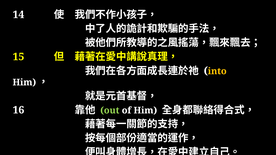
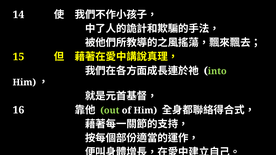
into colour: yellow -> light green (217, 71)
